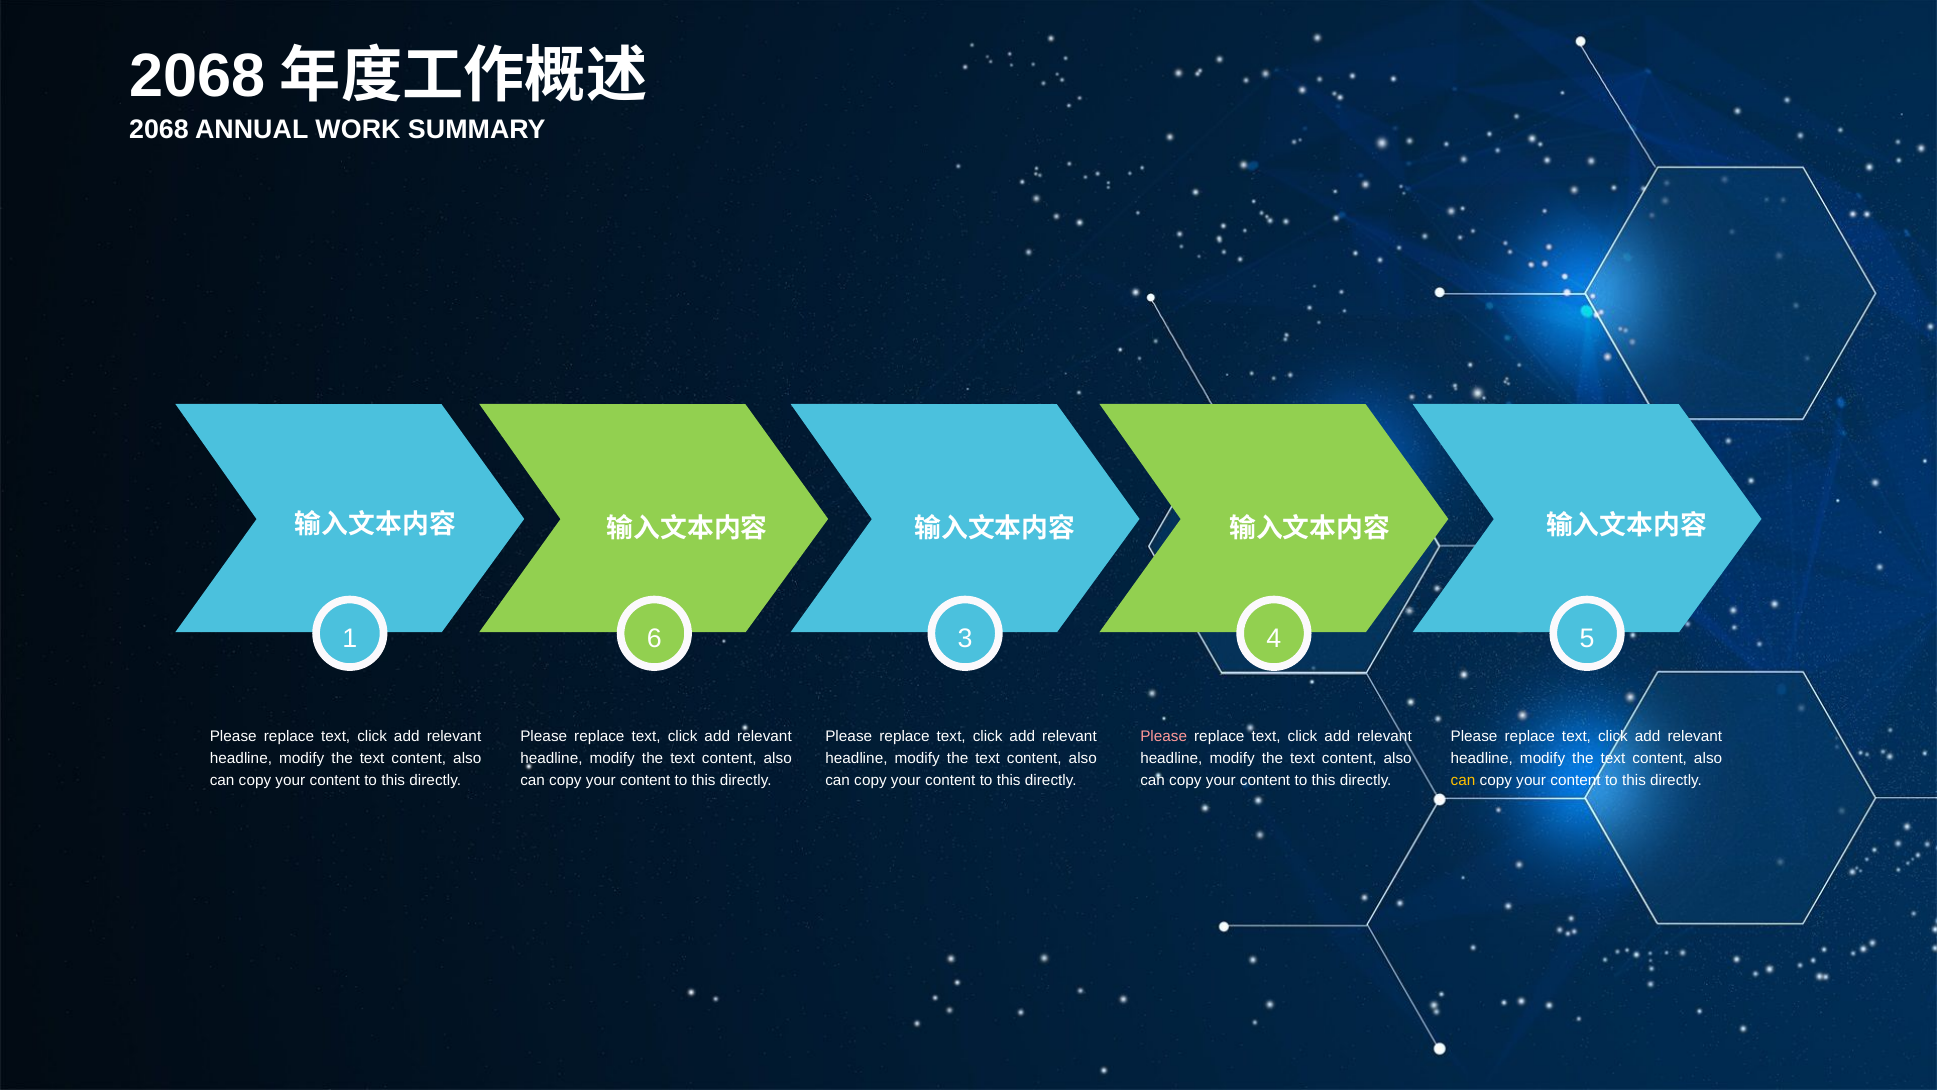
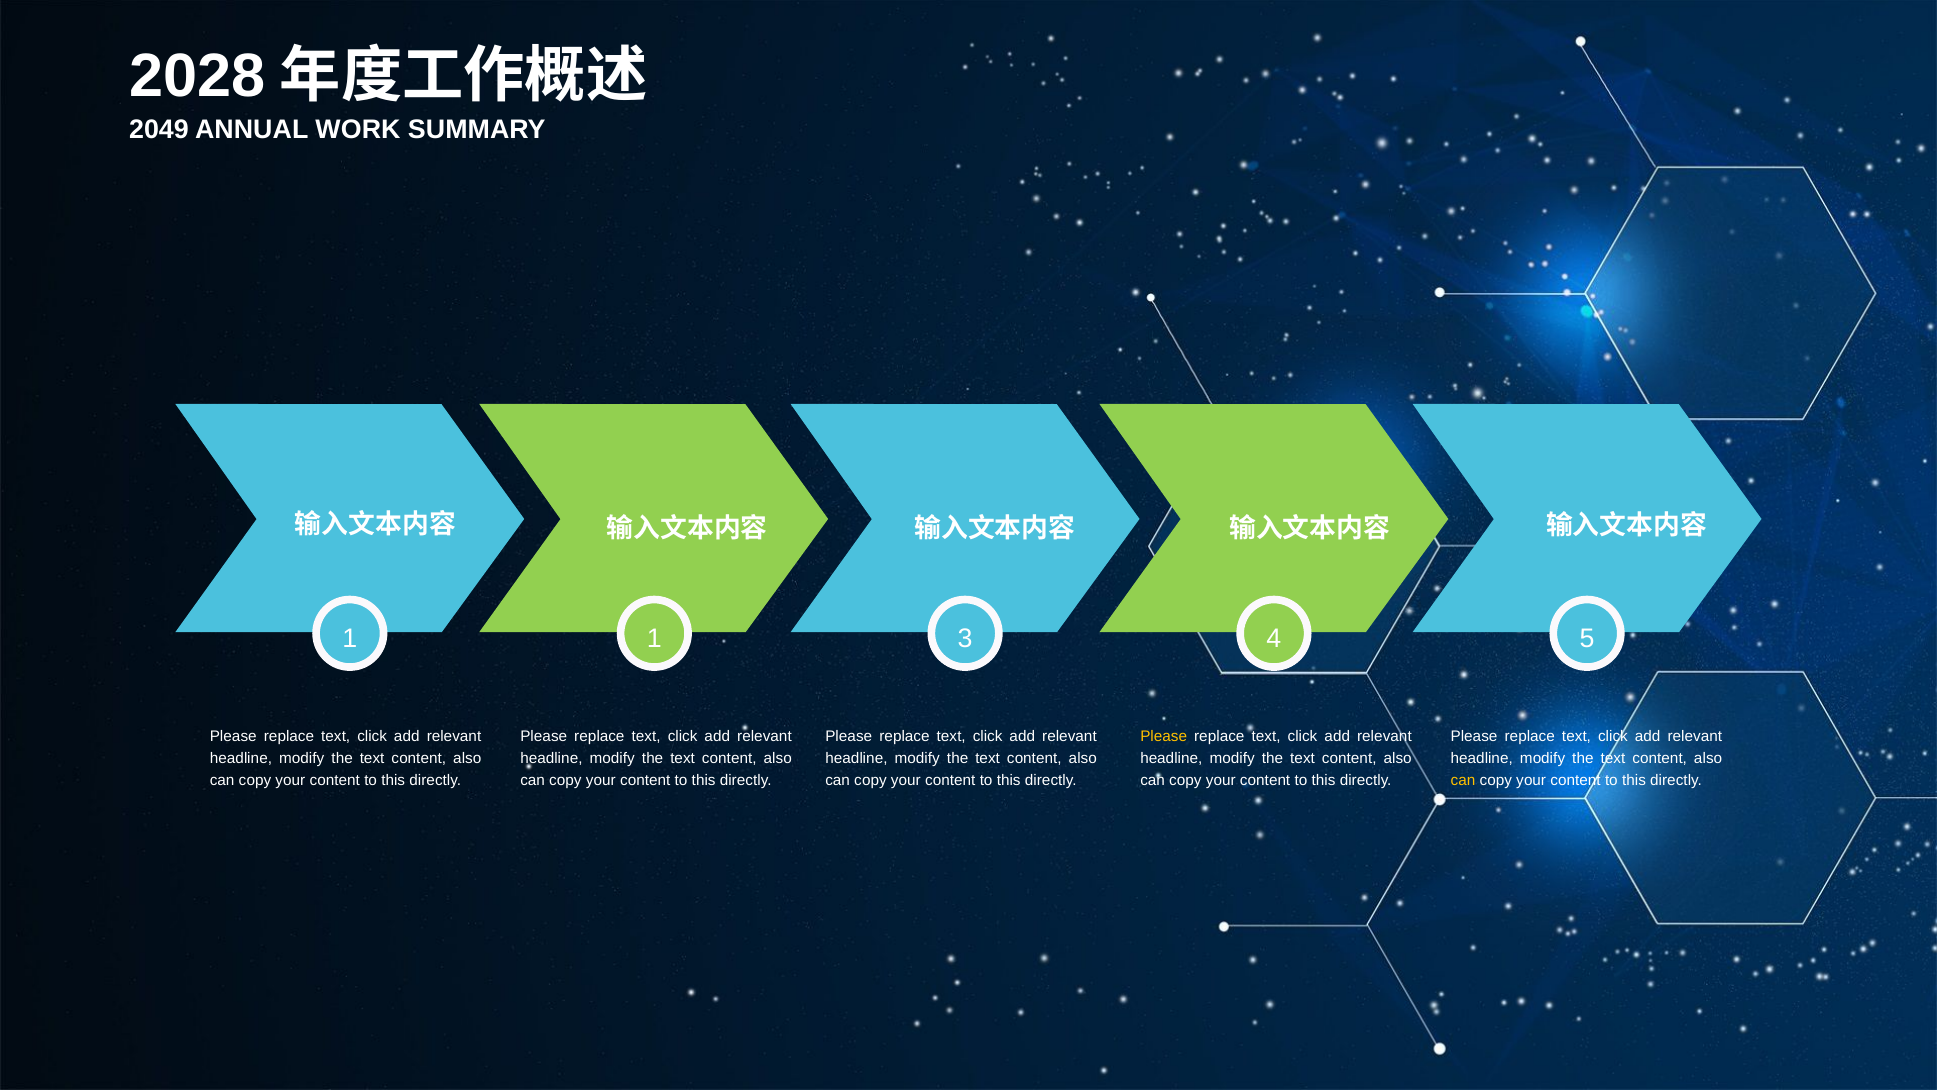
2068: 2068 -> 2028 (197, 76)
2068: 2068 -> 2049 (159, 130)
1 6: 6 -> 1 (654, 638)
Please colour: pink -> yellow (1164, 736)
